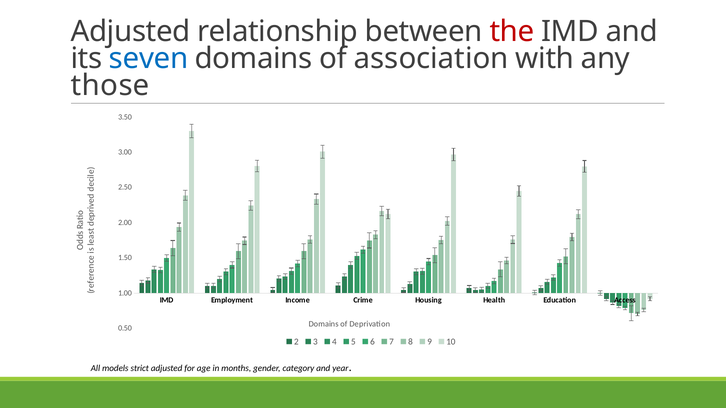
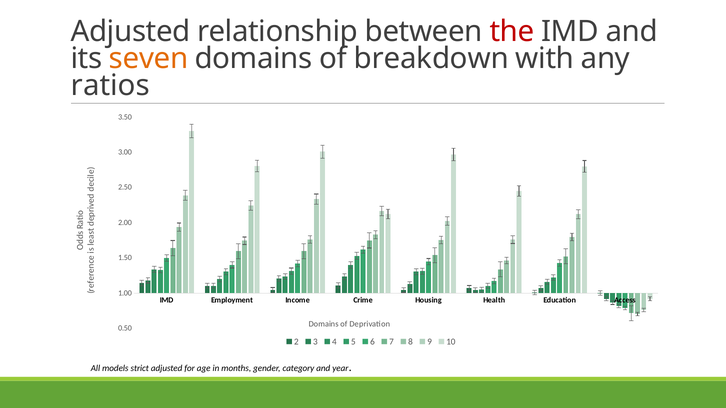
seven colour: blue -> orange (149, 59)
association: association -> breakdown (431, 59)
those: those -> ratios (110, 86)
